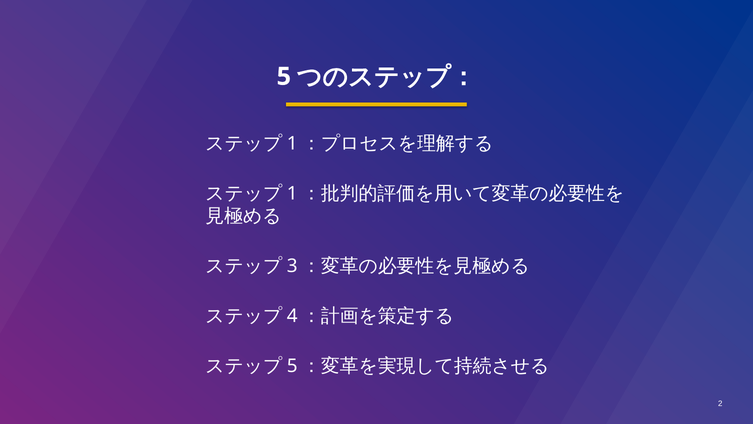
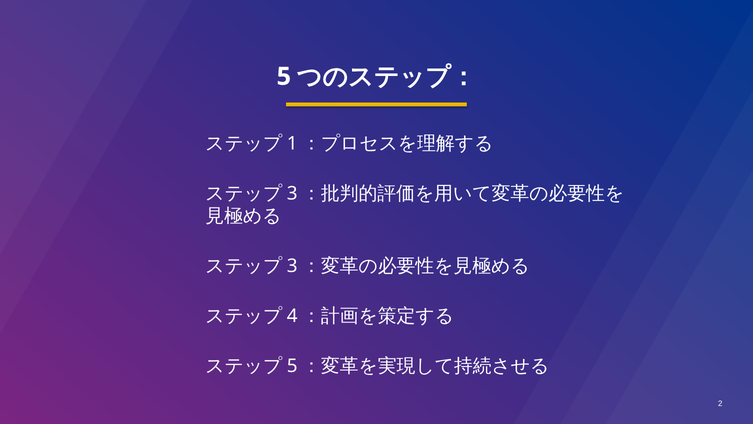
1: 1 -> 3 (292, 193)
